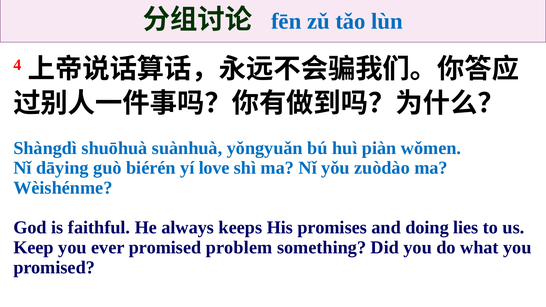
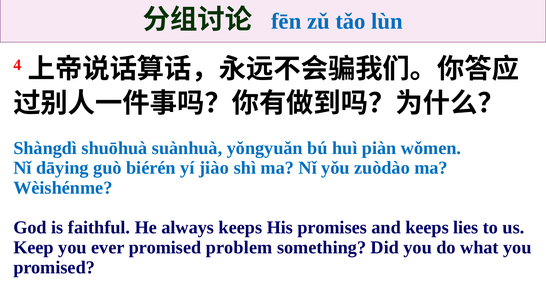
love: love -> jiào (214, 168)
and doing: doing -> keeps (427, 228)
